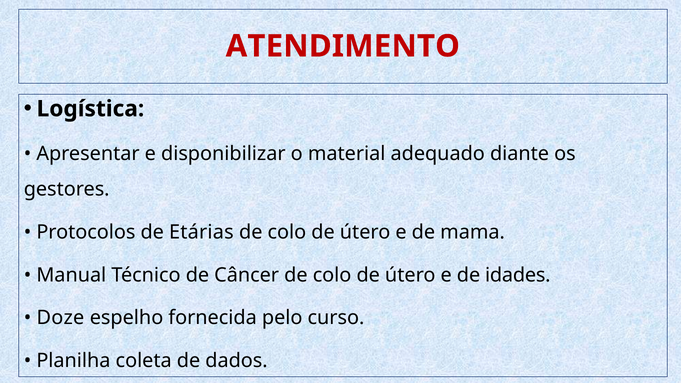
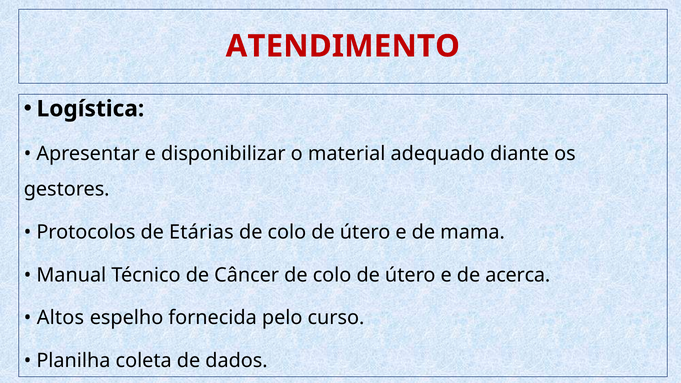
idades: idades -> acerca (518, 275)
Doze: Doze -> Altos (60, 318)
